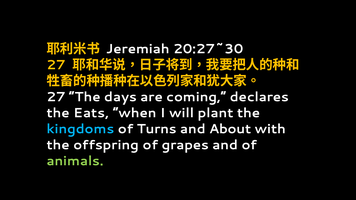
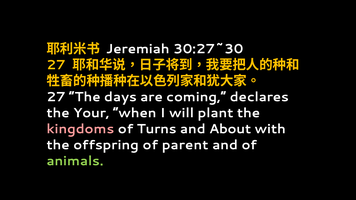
20:27~30: 20:27~30 -> 30:27~30 (208, 49)
Eats: Eats -> Your (91, 113)
kingdoms colour: light blue -> pink (80, 129)
grapes: grapes -> parent (185, 145)
